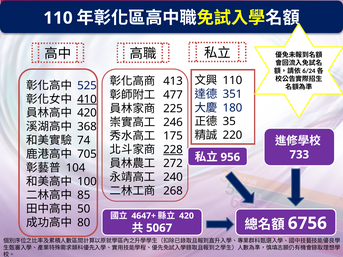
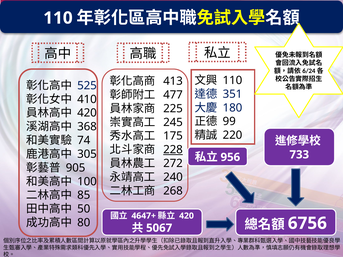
410 underline: present -> none (87, 99)
35: 35 -> 99 (229, 122)
246: 246 -> 245 (173, 122)
705: 705 -> 305 (87, 154)
104: 104 -> 905 (76, 168)
